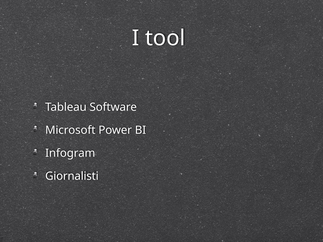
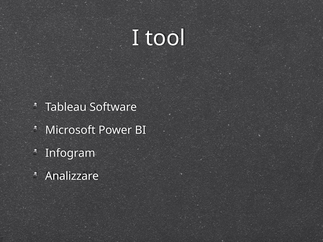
Giornalisti: Giornalisti -> Analizzare (72, 176)
